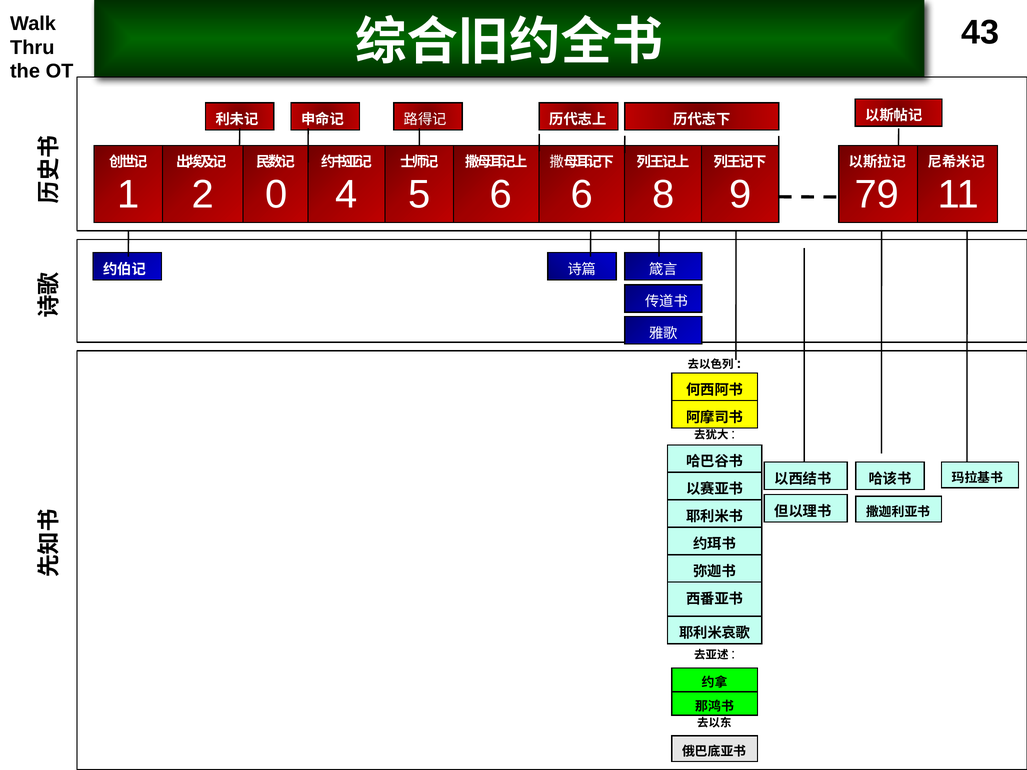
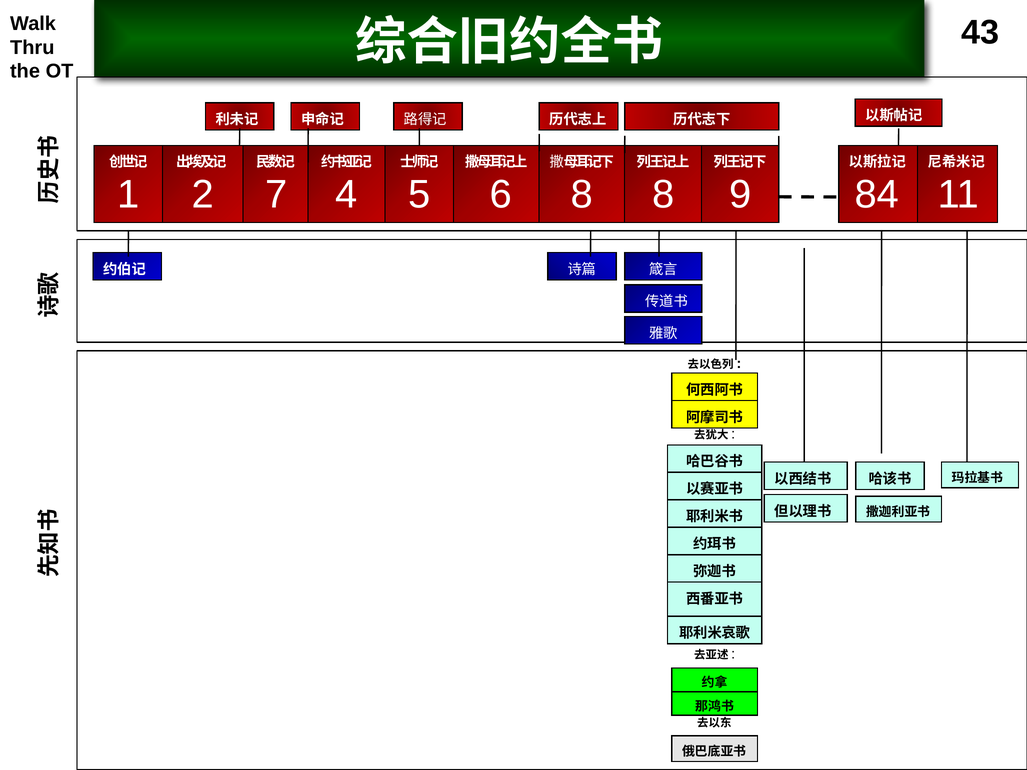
0: 0 -> 7 (277, 194)
6 6: 6 -> 8 (582, 194)
79: 79 -> 84 (877, 194)
